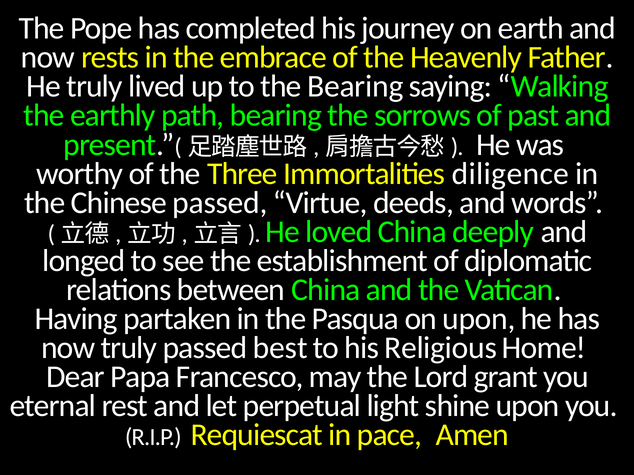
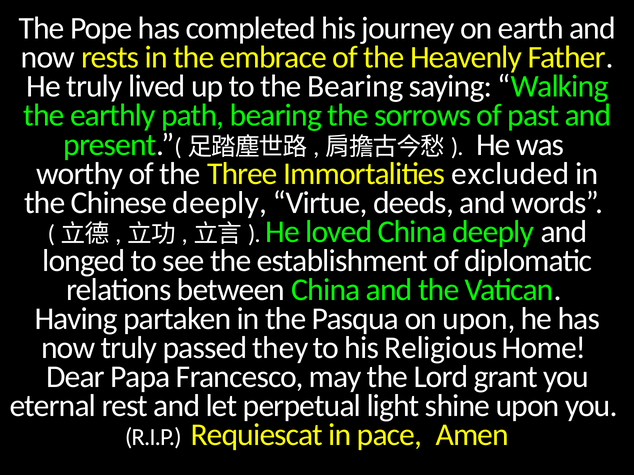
diligence: diligence -> excluded (511, 174)
Chinese passed: passed -> deeply (220, 203)
best: best -> they (280, 348)
